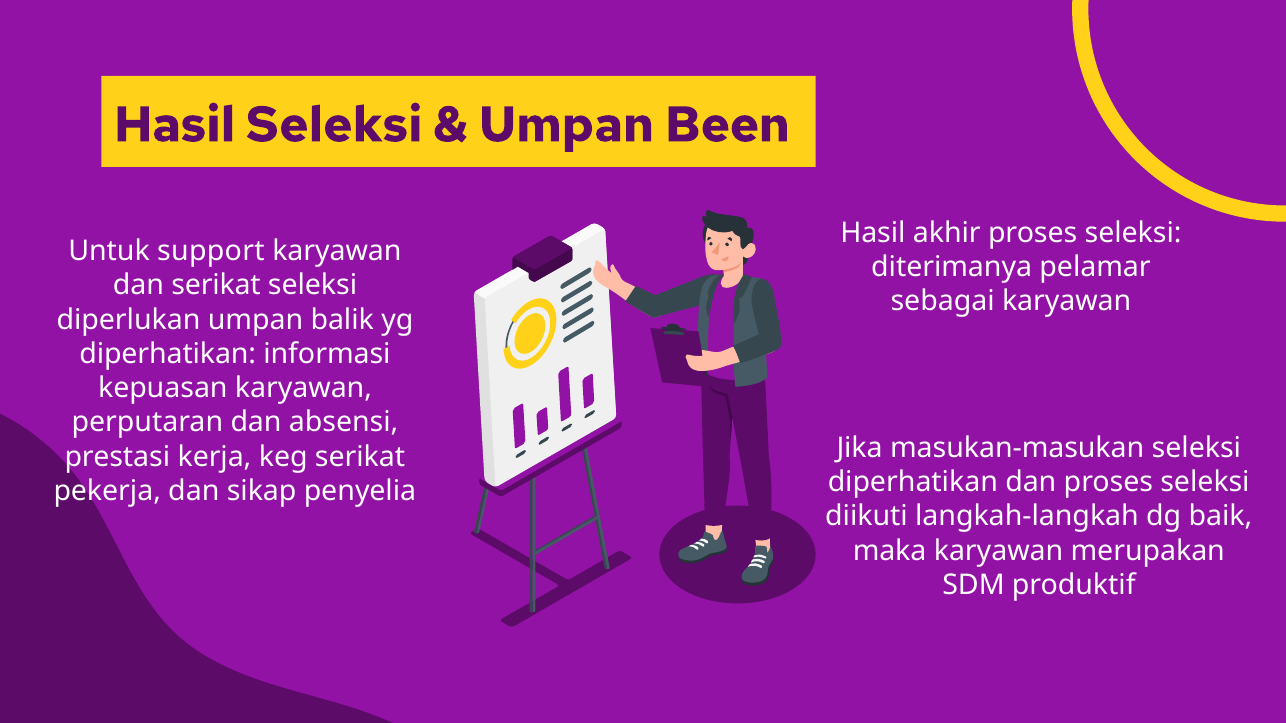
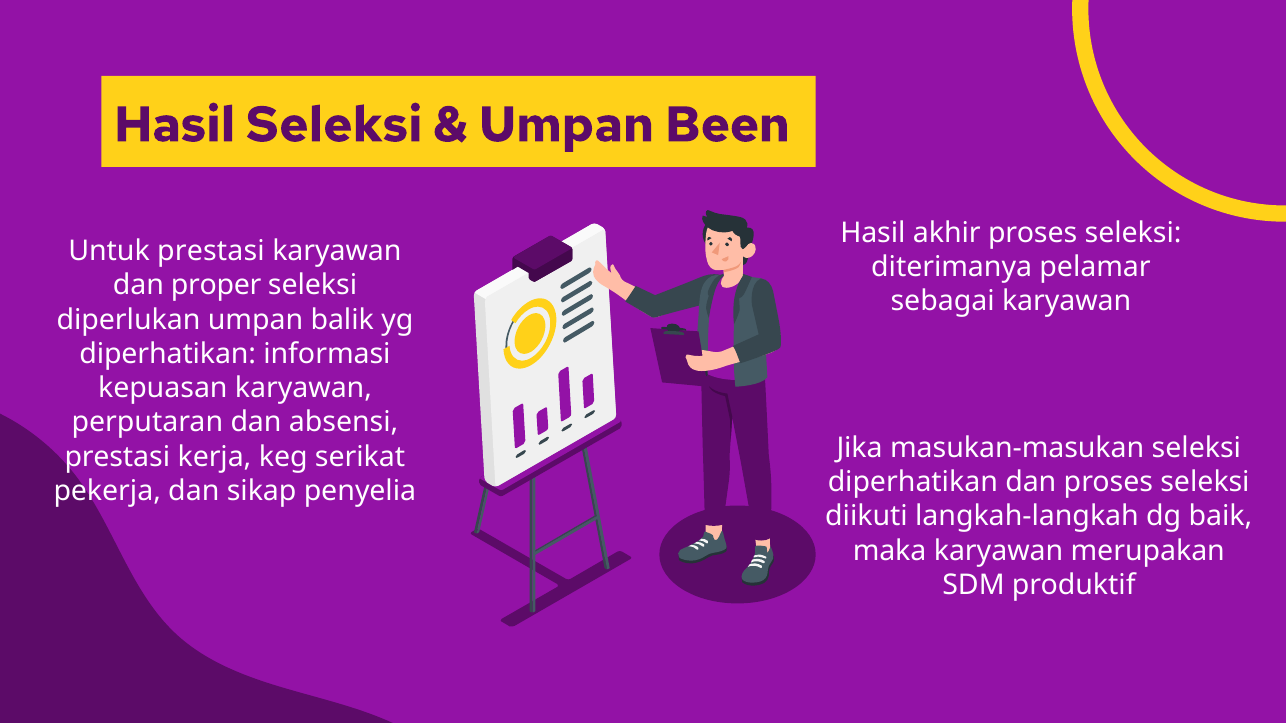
Untuk support: support -> prestasi (211, 251)
dan serikat: serikat -> proper (216, 286)
